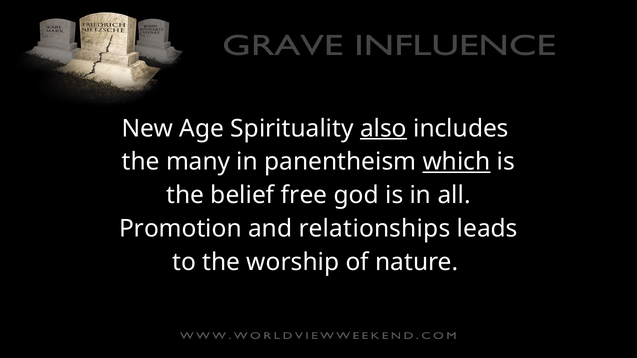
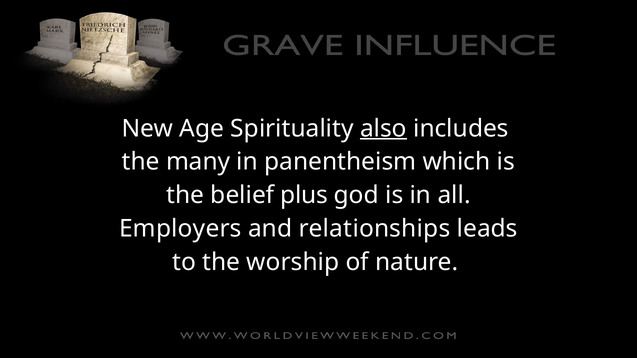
which underline: present -> none (456, 162)
free: free -> plus (304, 196)
Promotion: Promotion -> Employers (180, 229)
